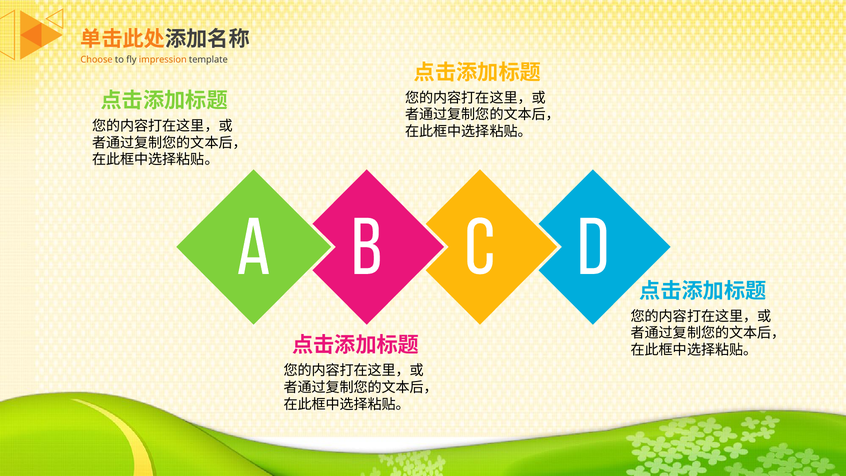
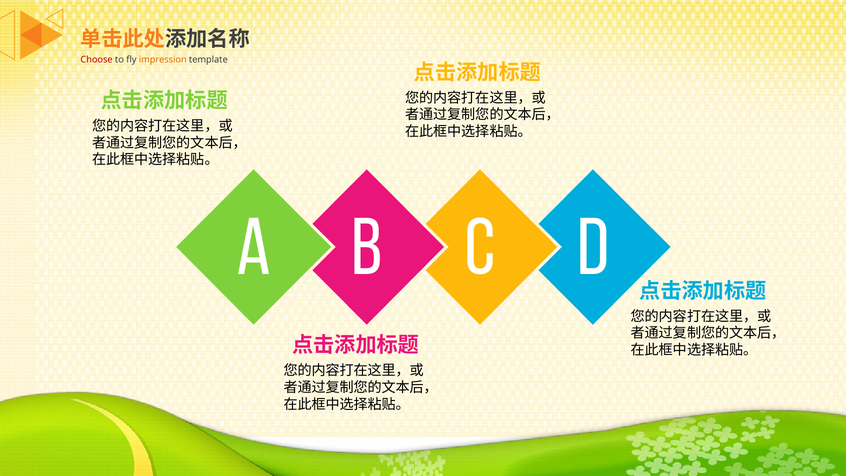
Choose colour: orange -> red (97, 60)
